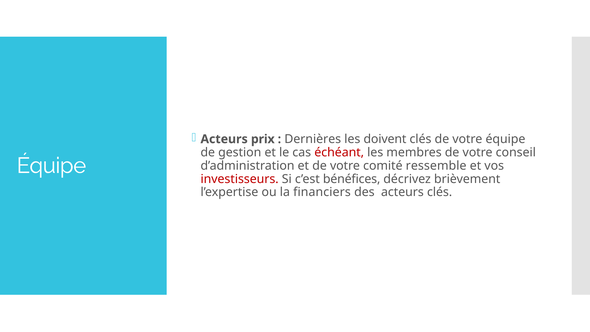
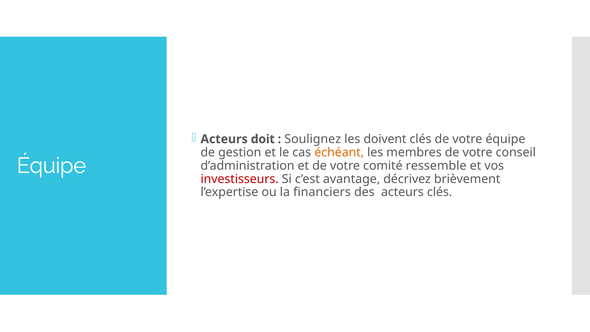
prix: prix -> doit (263, 139)
Dernières: Dernières -> Soulignez (313, 139)
échéant colour: red -> orange (339, 152)
bénéfices: bénéfices -> avantage (352, 179)
